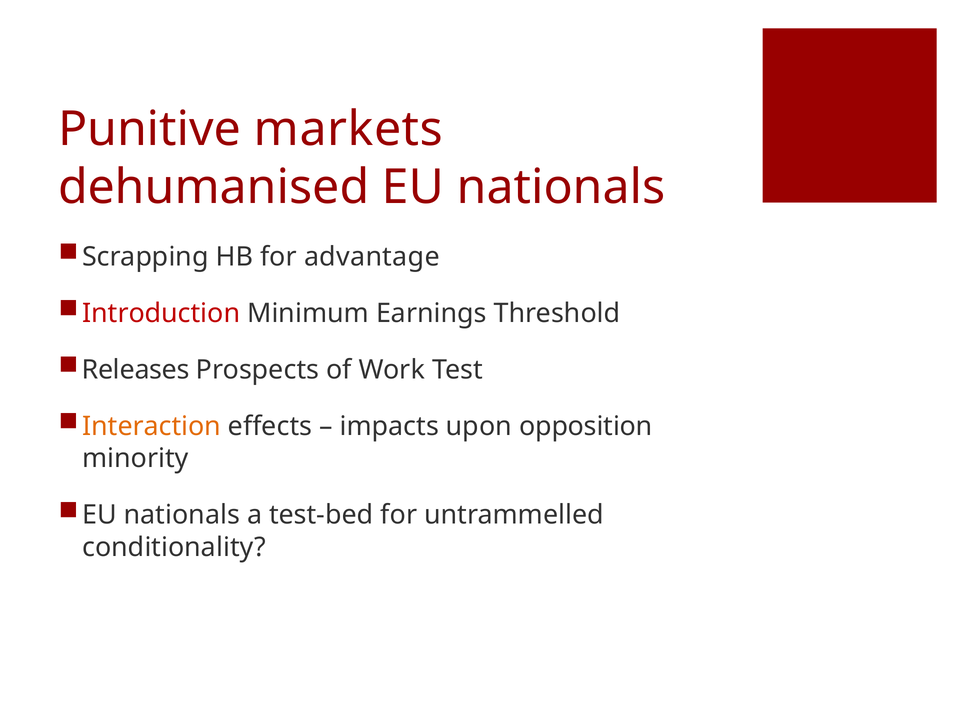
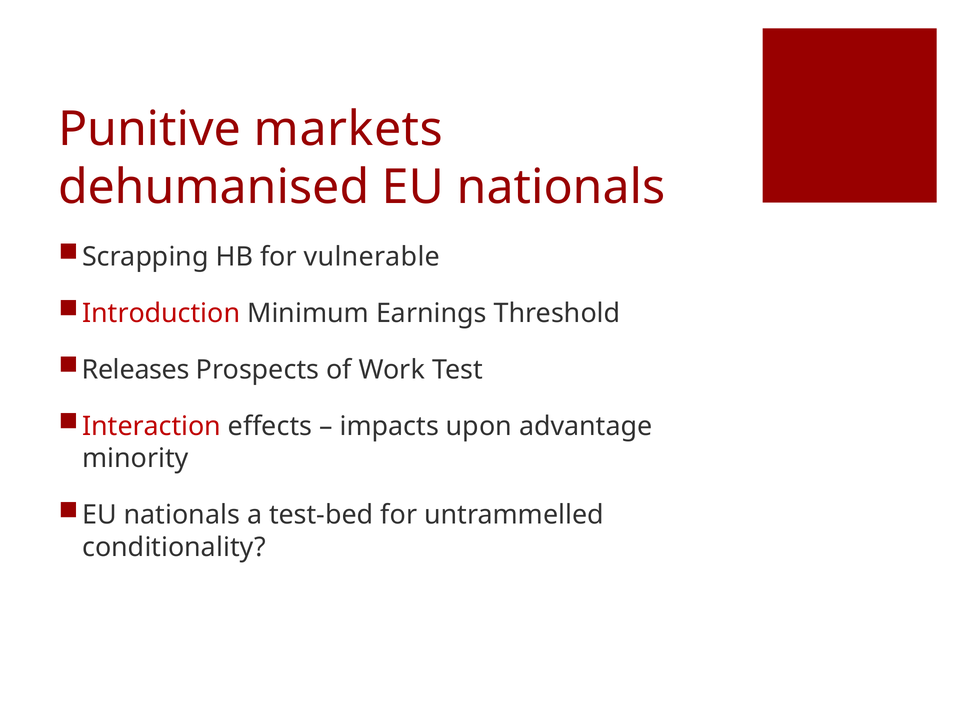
advantage: advantage -> vulnerable (372, 257)
Interaction colour: orange -> red (152, 426)
opposition: opposition -> advantage (586, 426)
